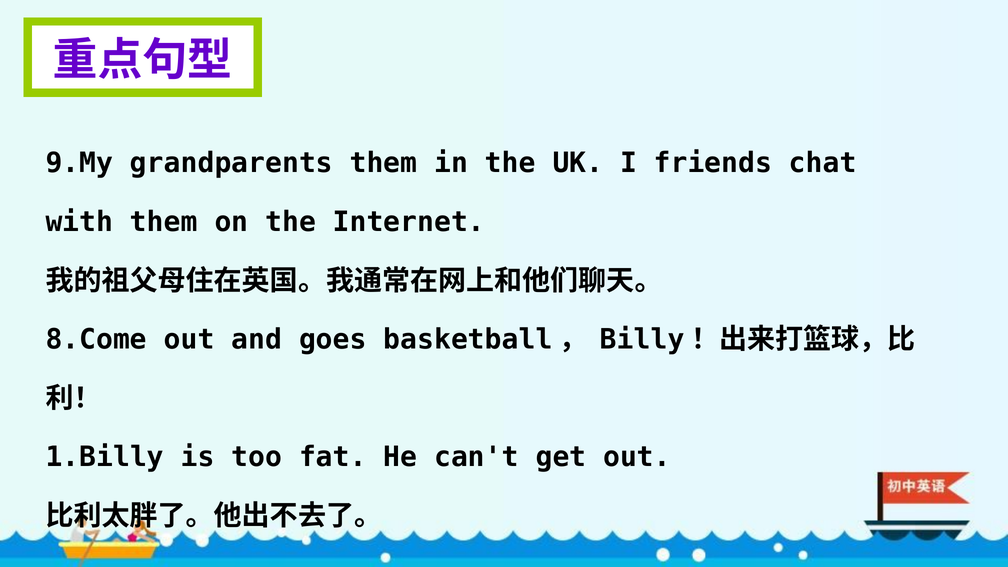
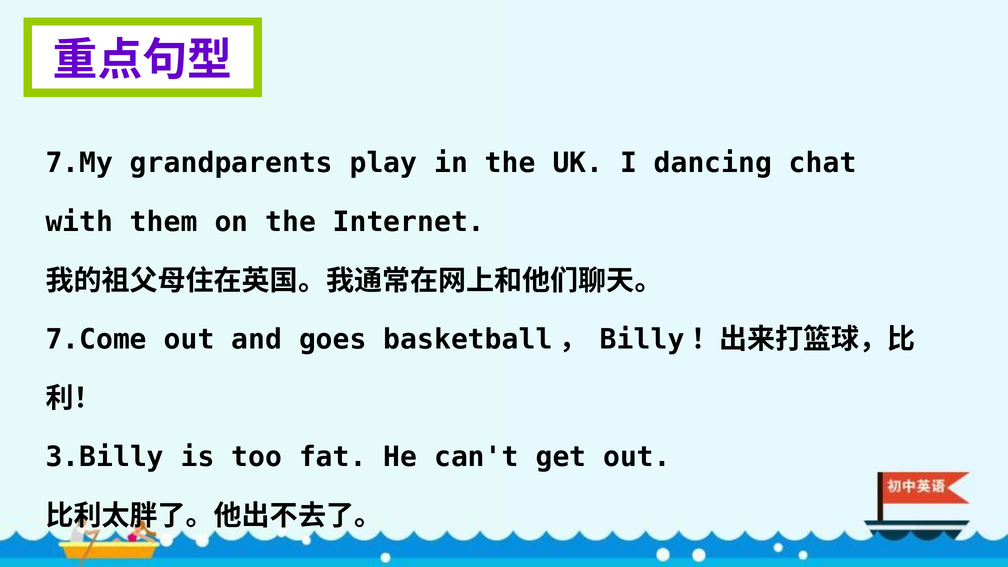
9.My: 9.My -> 7.My (79, 163)
grandparents them: them -> play (383, 163)
friends: friends -> dancing (713, 163)
8.Come: 8.Come -> 7.Come (96, 340)
1.Billy: 1.Billy -> 3.Billy (105, 457)
